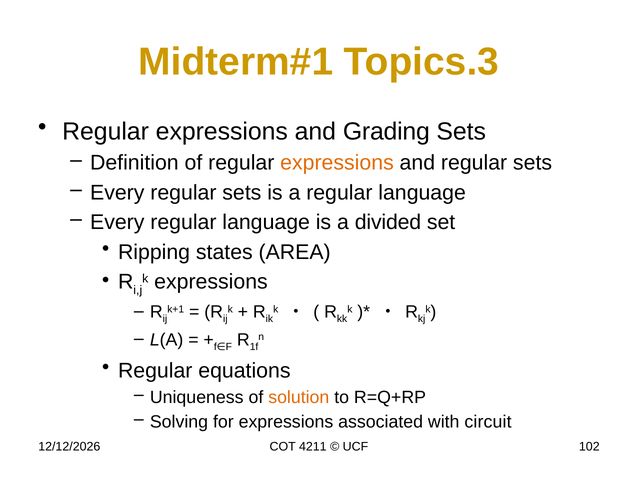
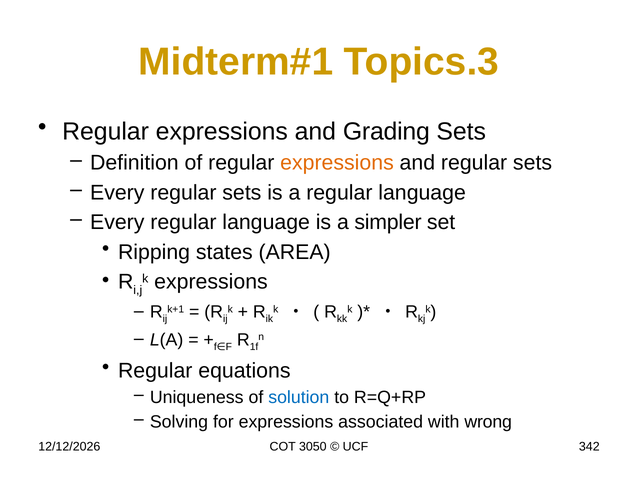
divided: divided -> simpler (388, 223)
solution colour: orange -> blue (299, 398)
circuit: circuit -> wrong (488, 422)
4211: 4211 -> 3050 (313, 447)
102: 102 -> 342 (589, 447)
